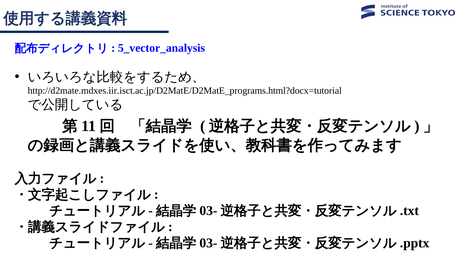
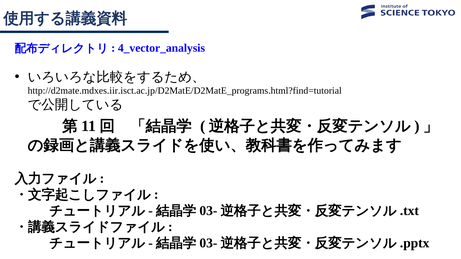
5_vector_analysis: 5_vector_analysis -> 4_vector_analysis (161, 48)
http://d2mate.mdxes.iir.isct.ac.jp/D2MatE/D2MatE_programs.html?docx=tutorial: http://d2mate.mdxes.iir.isct.ac.jp/D2MatE/D2MatE_programs.html?docx=tutorial -> http://d2mate.mdxes.iir.isct.ac.jp/D2MatE/D2MatE_programs.html?find=tutorial (185, 91)
